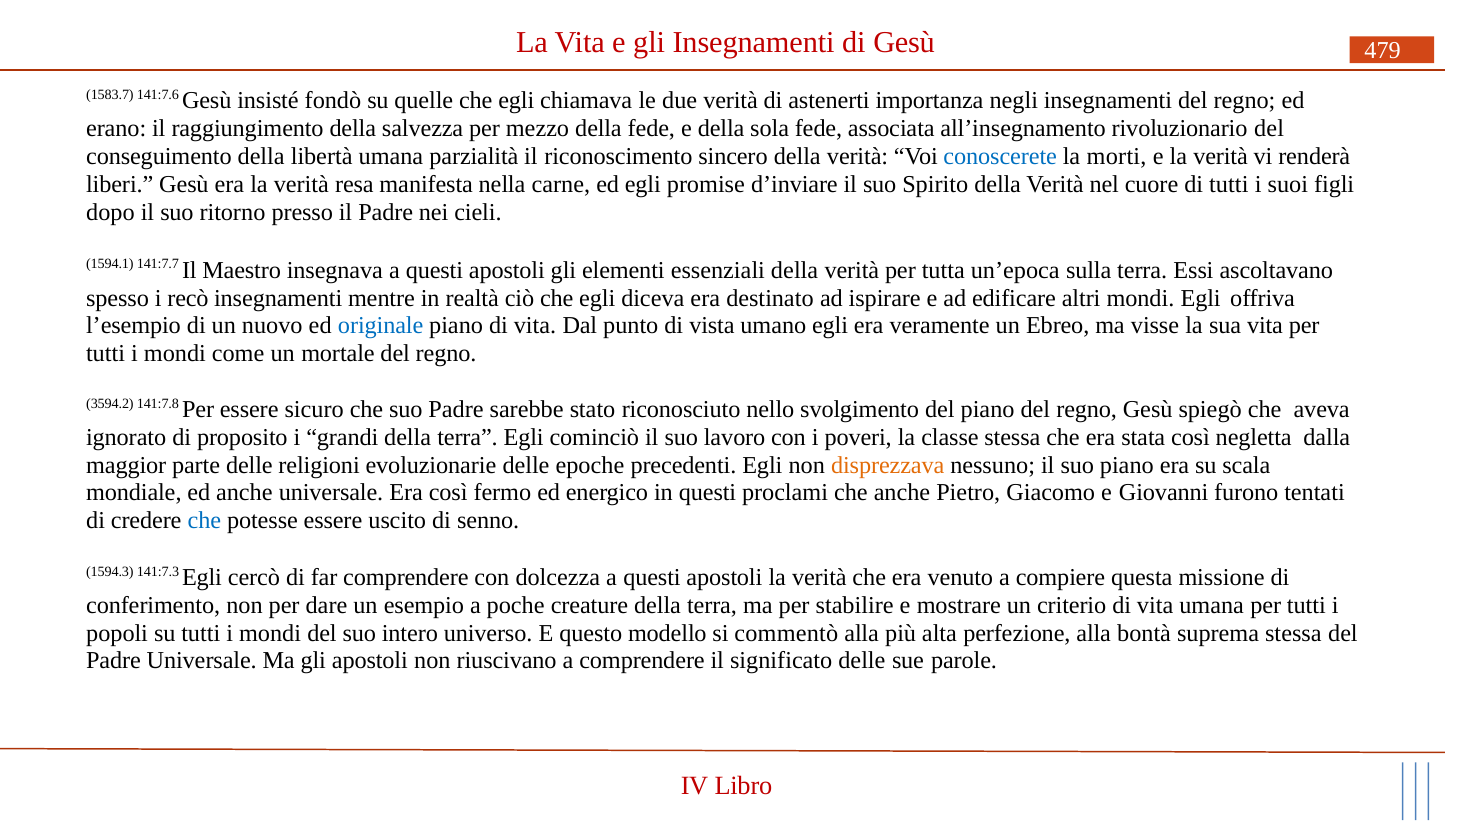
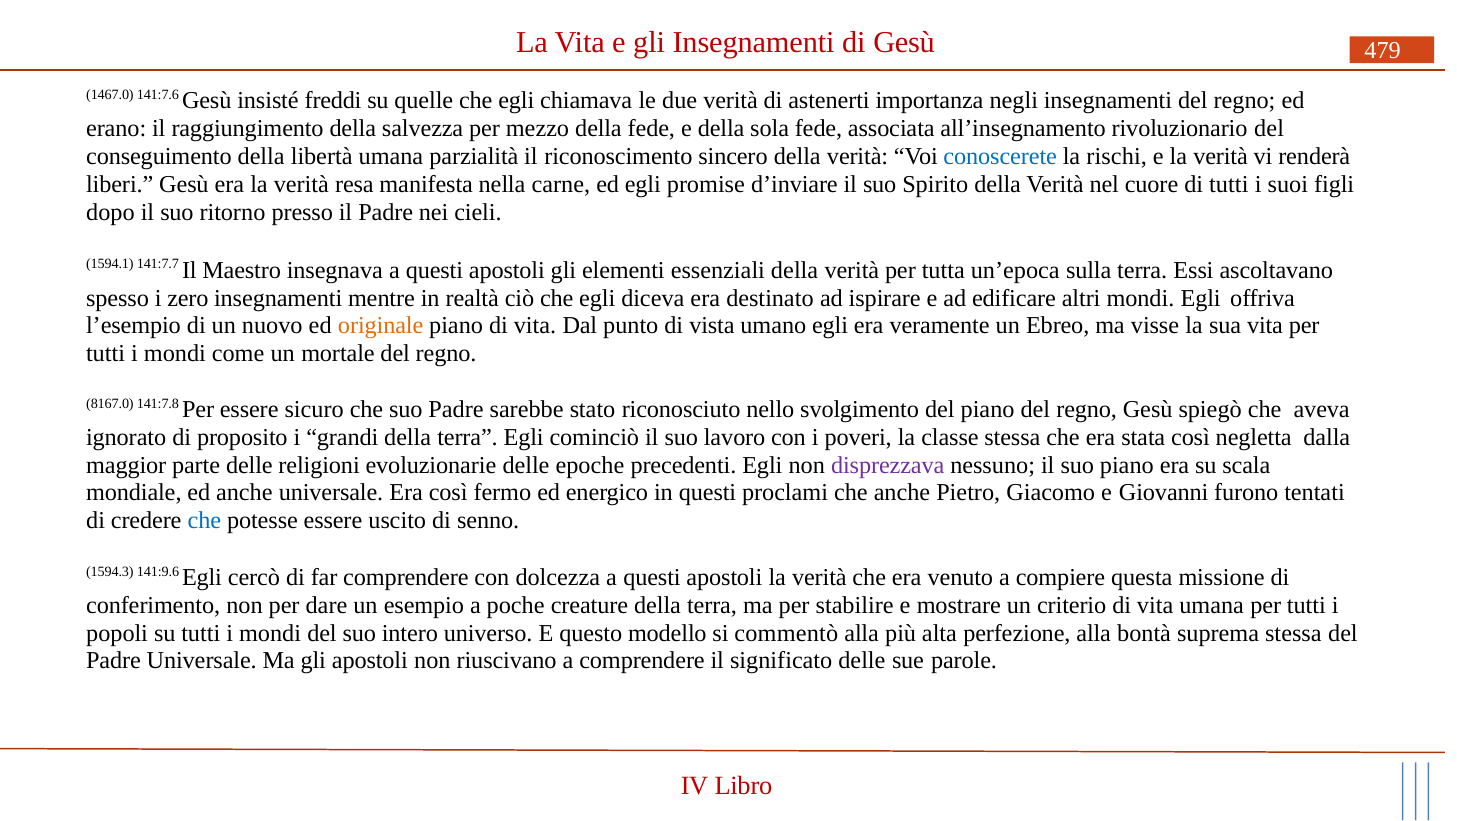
1583.7: 1583.7 -> 1467.0 (110, 95)
fondò: fondò -> freddi (333, 101)
morti: morti -> rischi (1117, 157)
recò: recò -> zero (188, 298)
originale colour: blue -> orange (381, 326)
3594.2: 3594.2 -> 8167.0 (110, 404)
disprezzava colour: orange -> purple (888, 465)
141:7.3: 141:7.3 -> 141:9.6 (158, 572)
